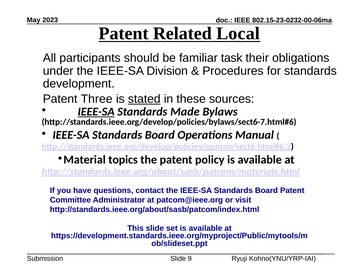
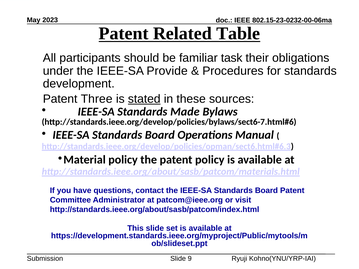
Local: Local -> Table (238, 34)
Division: Division -> Provide (167, 71)
IEEE-SA underline: present -> none (96, 112)
Material topics: topics -> policy (123, 160)
